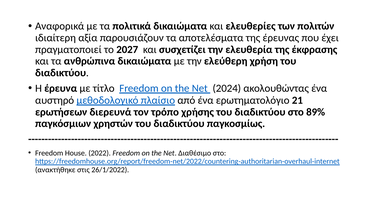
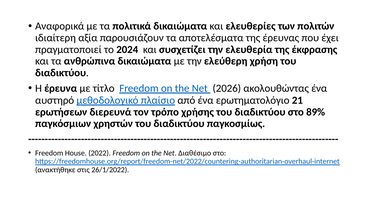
2027: 2027 -> 2024 (127, 49)
2024: 2024 -> 2026 (227, 88)
